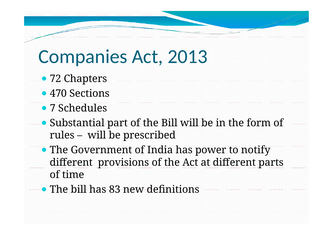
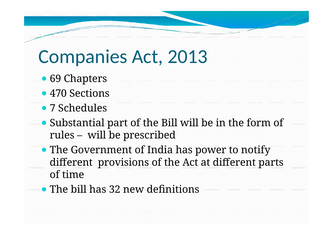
72: 72 -> 69 (55, 79)
83: 83 -> 32 (115, 190)
